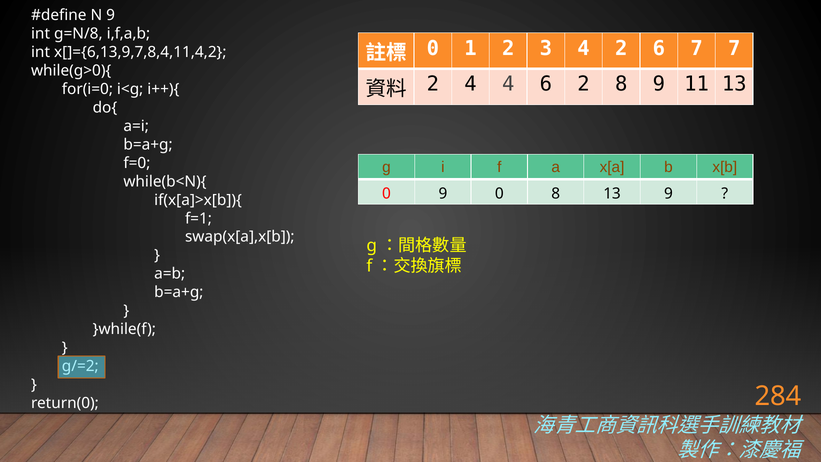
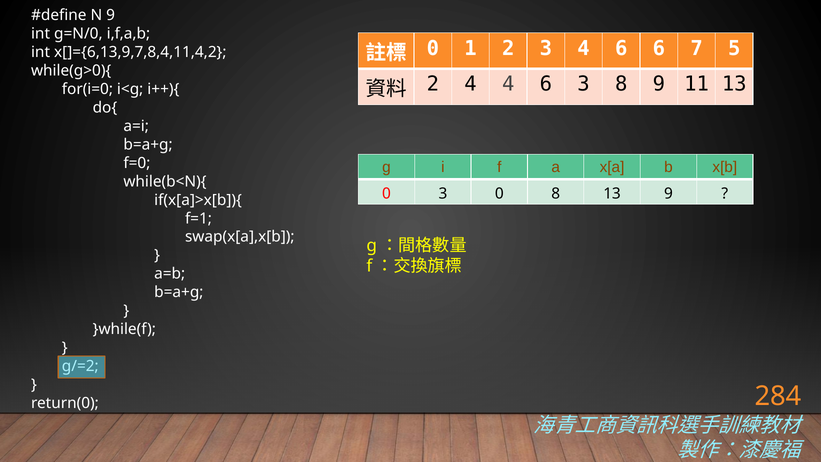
g=N/8: g=N/8 -> g=N/0 (78, 34)
3 4 2: 2 -> 6 (621, 48)
7 7: 7 -> 5 (734, 48)
6 2: 2 -> 3 (584, 84)
0 9: 9 -> 3 (443, 194)
